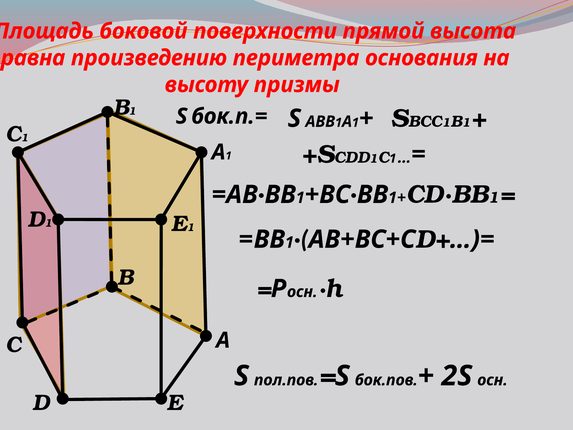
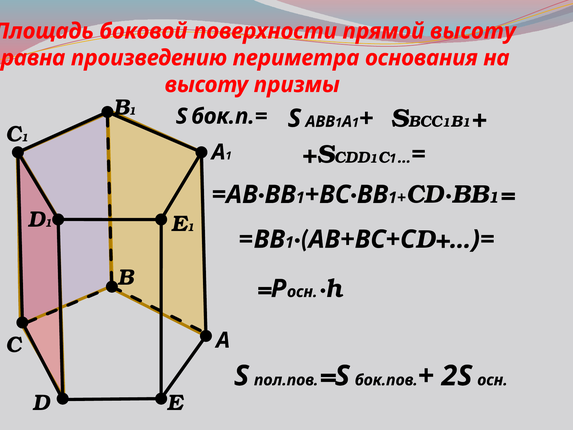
прямой высота: высота -> высоту (473, 31)
